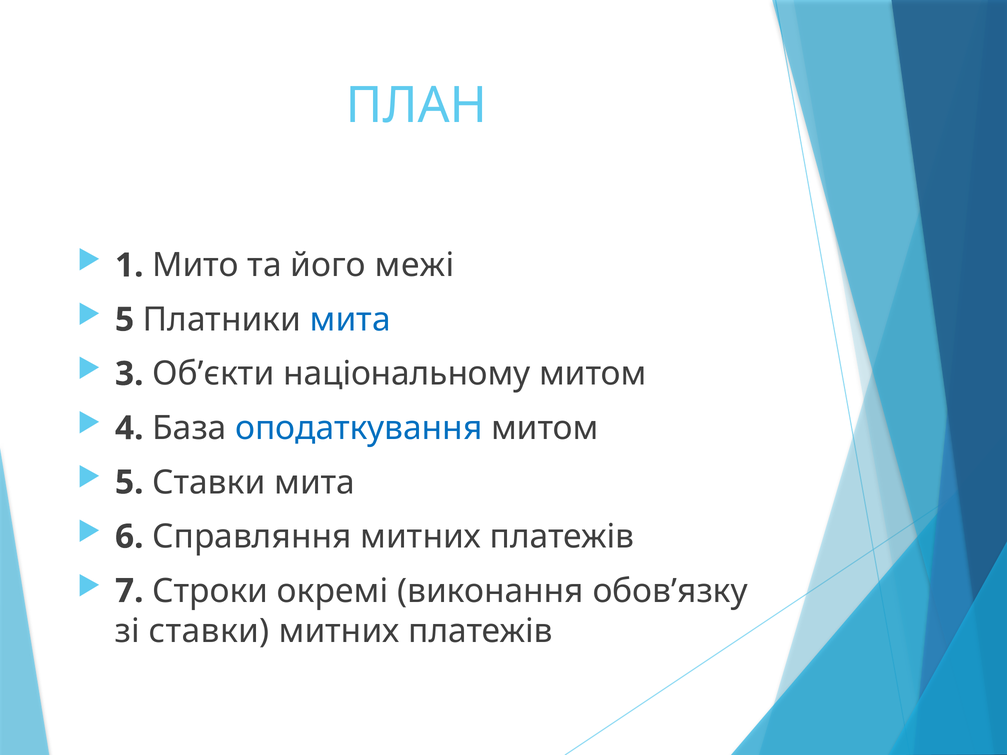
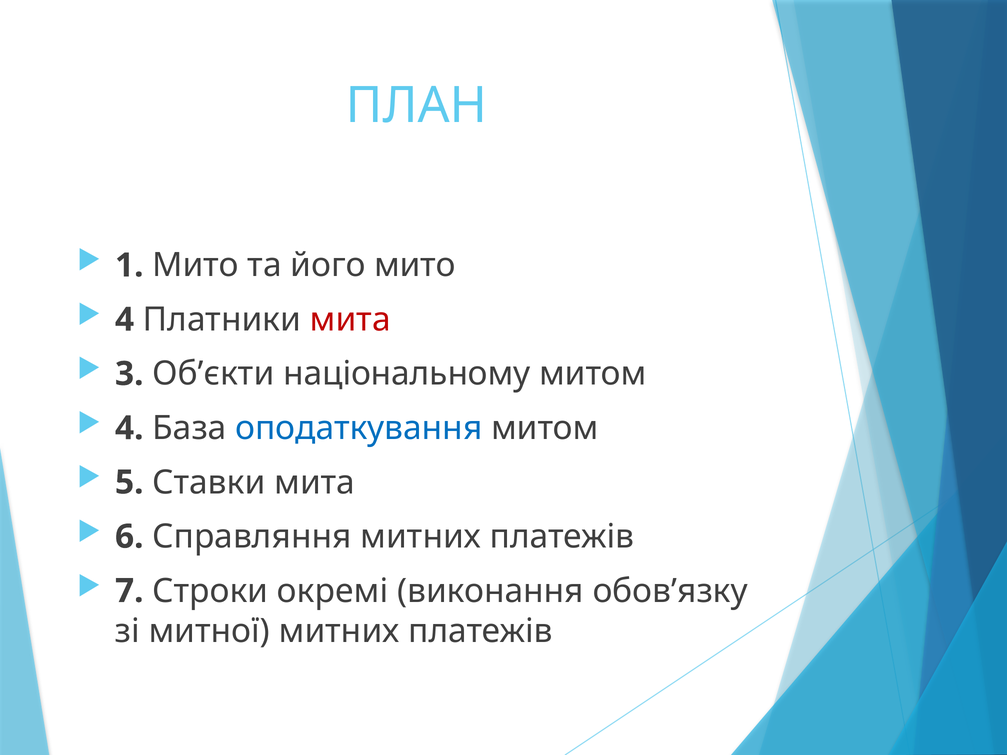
його межі: межі -> мито (415, 265)
5: 5 -> 4 (125, 320)
мита colour: blue -> red (350, 320)
зі ставки: ставки -> митної (209, 631)
